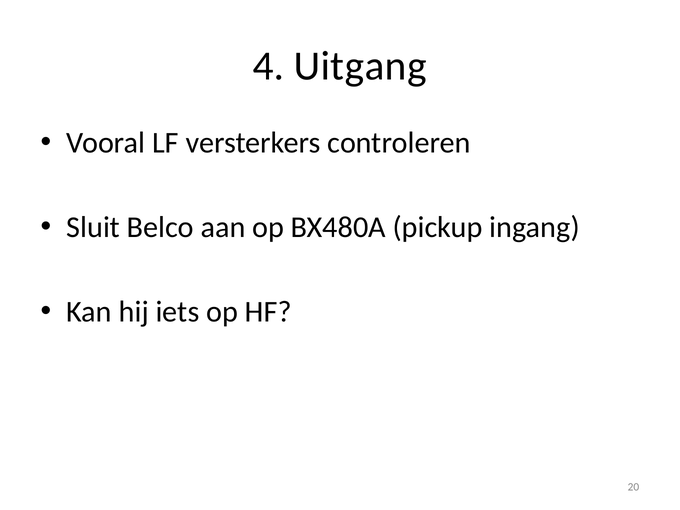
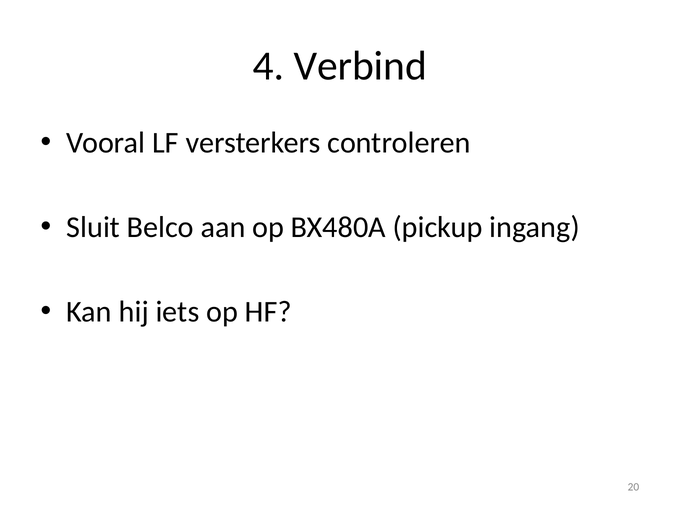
Uitgang: Uitgang -> Verbind (360, 66)
